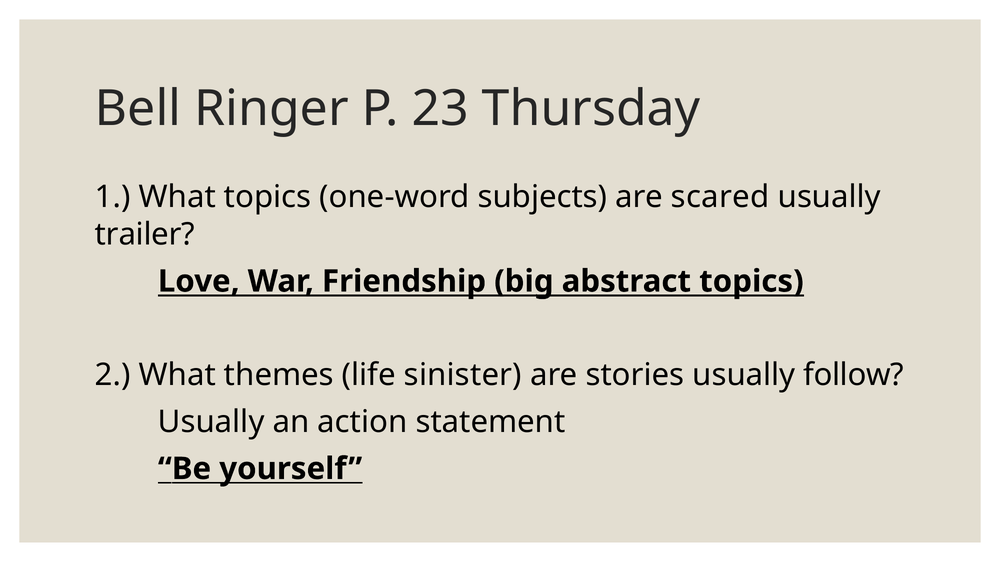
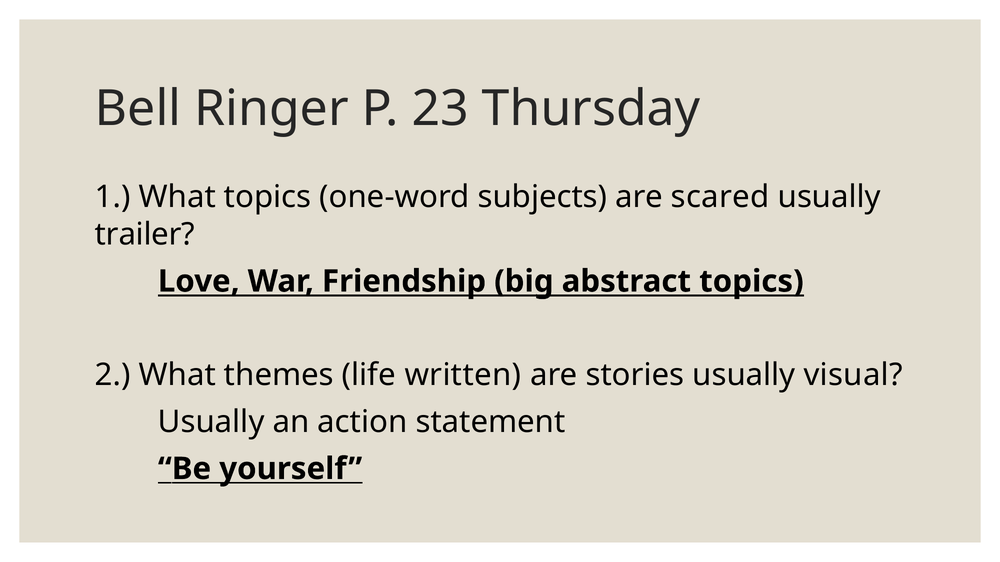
sinister: sinister -> written (463, 375)
follow: follow -> visual (853, 375)
